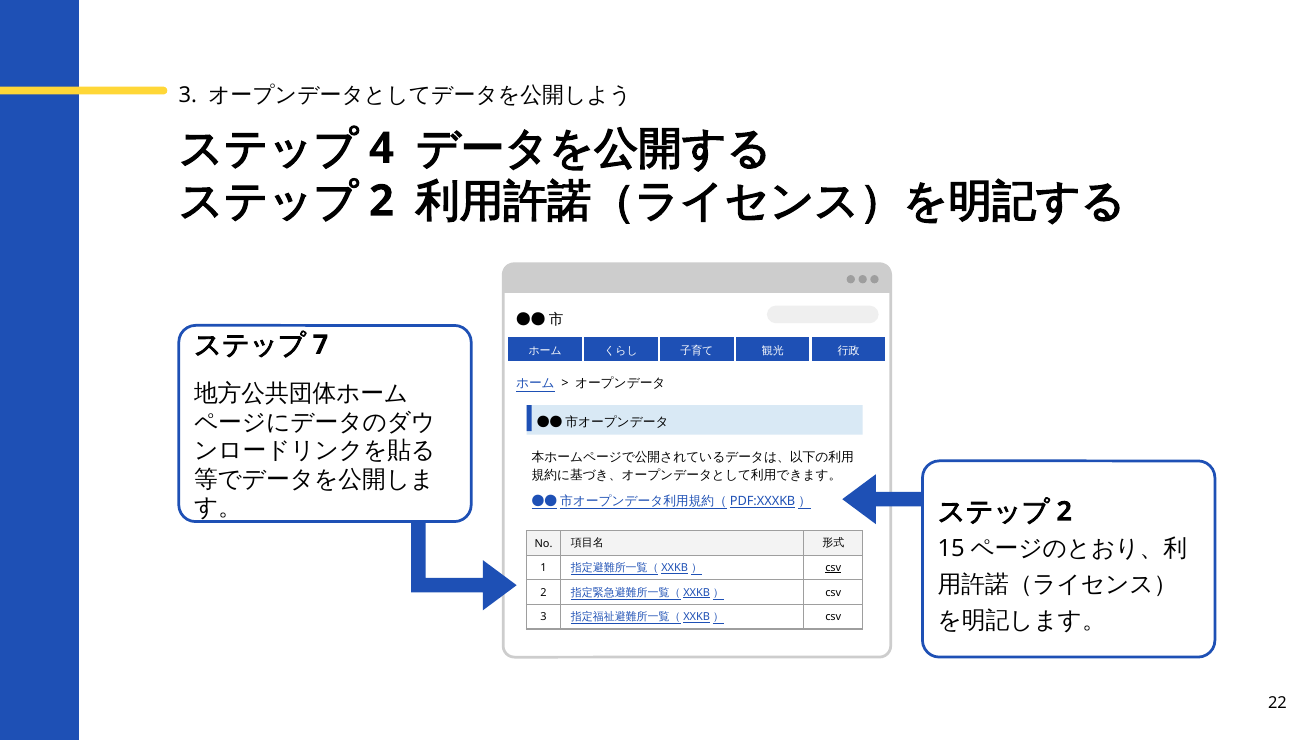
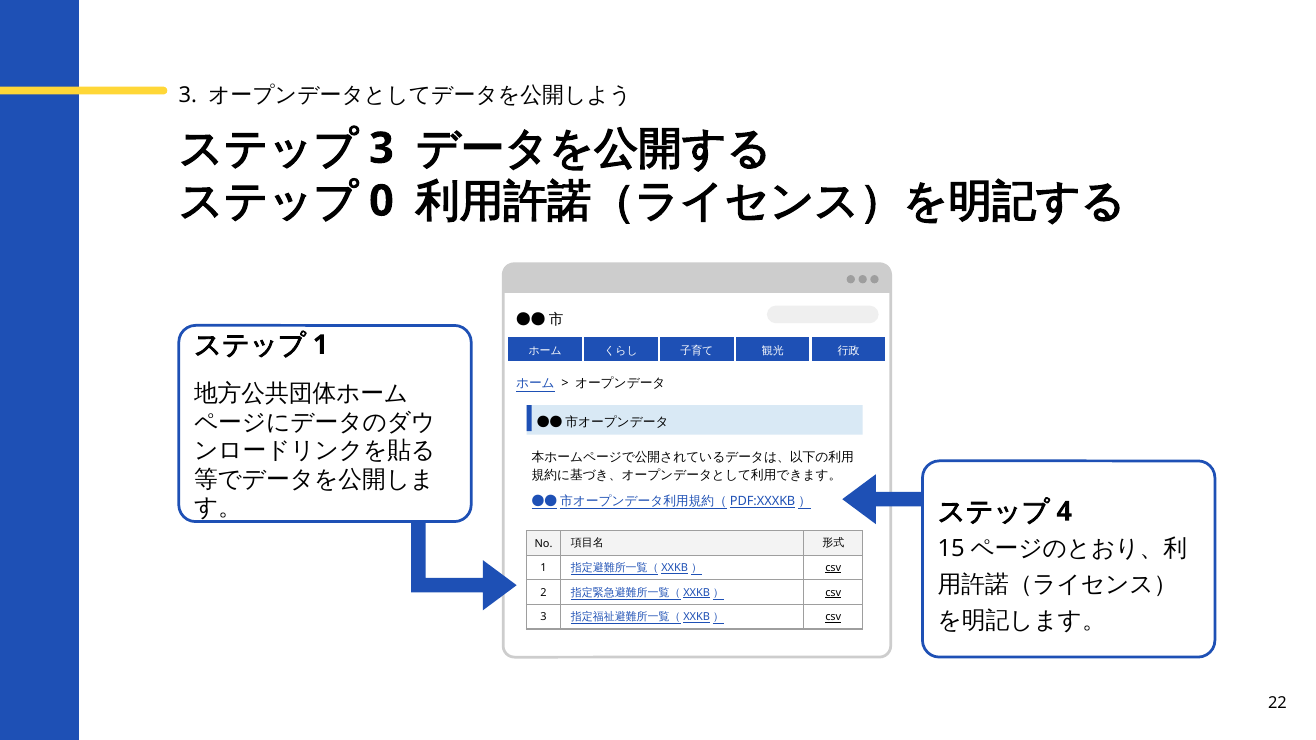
4: 4 -> 3 (381, 149)
2: 2 -> 0 (381, 201)
7: 7 -> 1 (321, 345)
2: 2 -> 4 (1064, 512)
csv underline: none -> present (833, 593)
csv underline: none -> present (833, 617)
